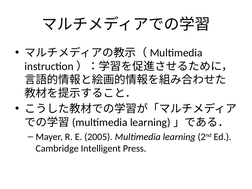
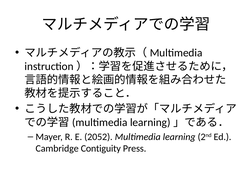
2005: 2005 -> 2052 (98, 137)
Intelligent: Intelligent -> Contiguity (101, 149)
